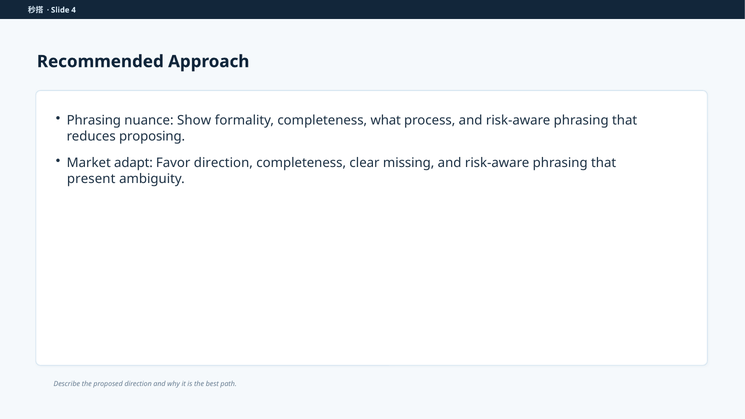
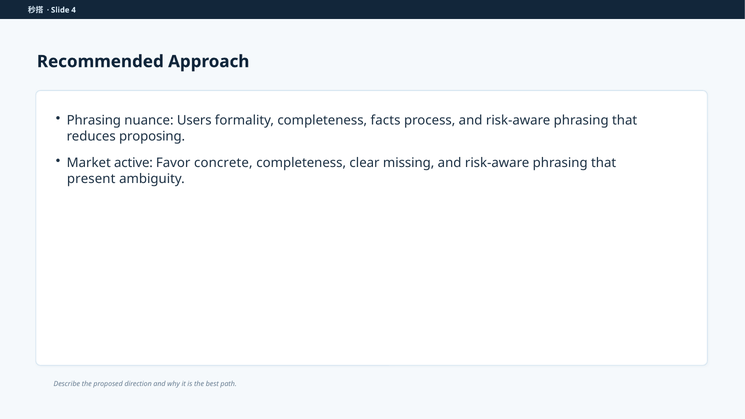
Show: Show -> Users (194, 121)
what: what -> facts (386, 121)
adapt: adapt -> active (133, 163)
Favor direction: direction -> concrete (223, 163)
